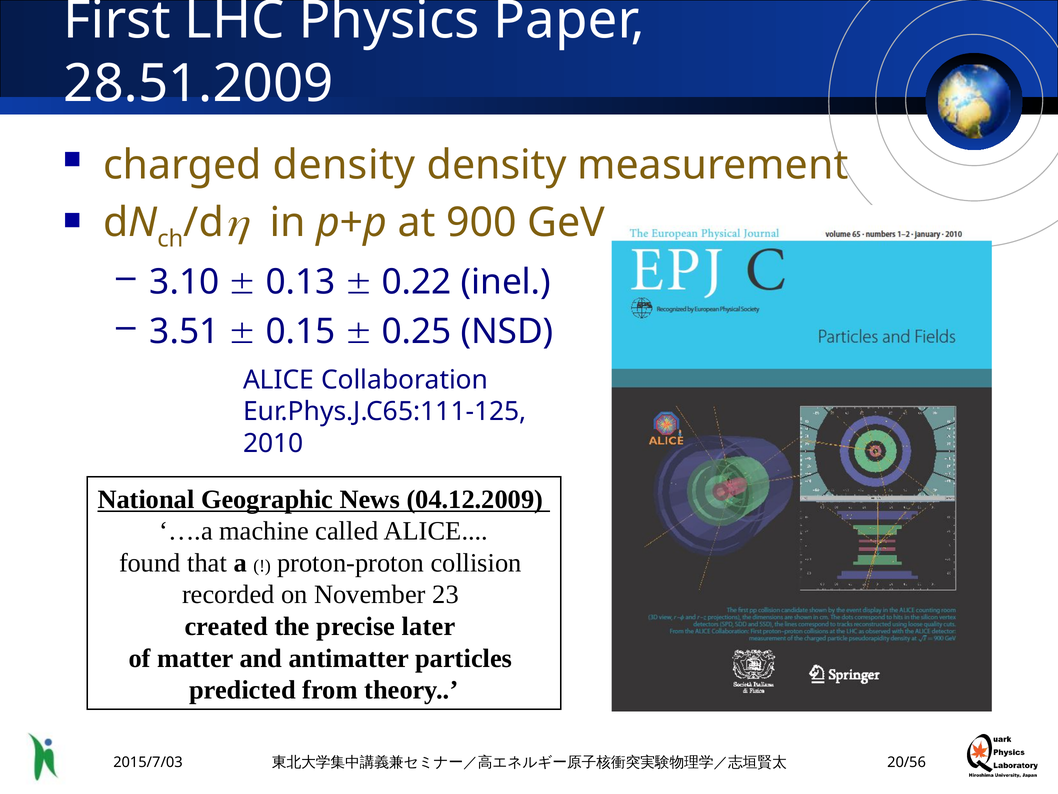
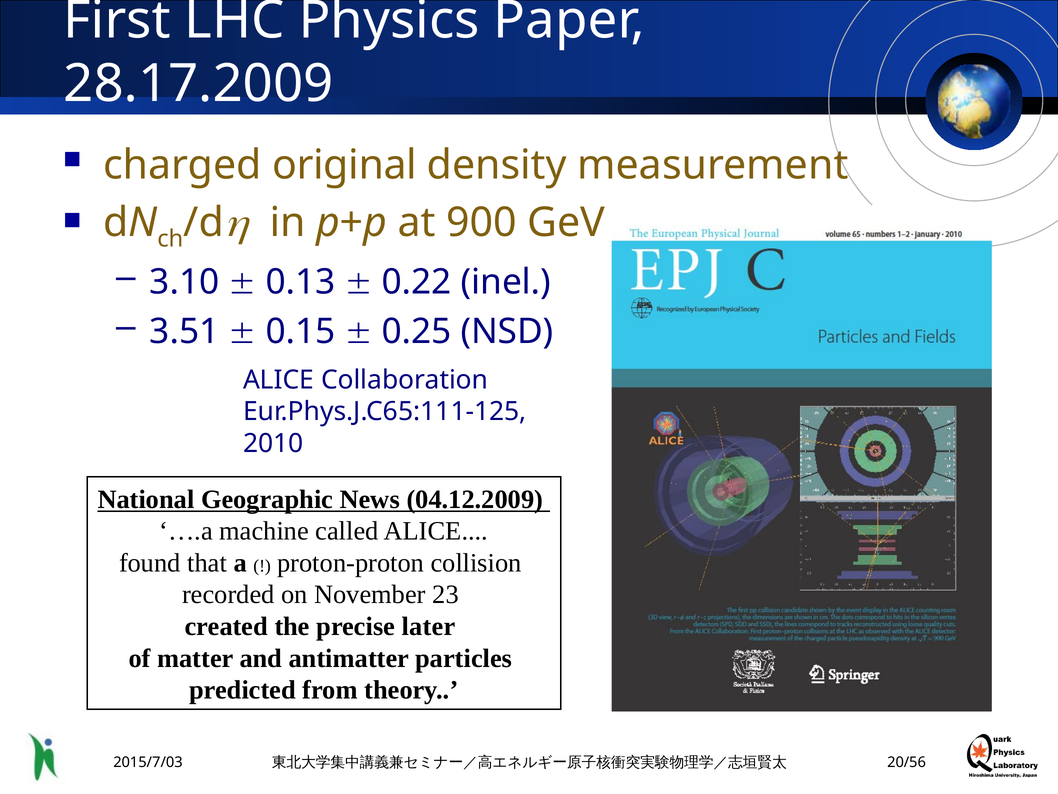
28.51.2009: 28.51.2009 -> 28.17.2009 (199, 84)
charged density: density -> original (344, 165)
